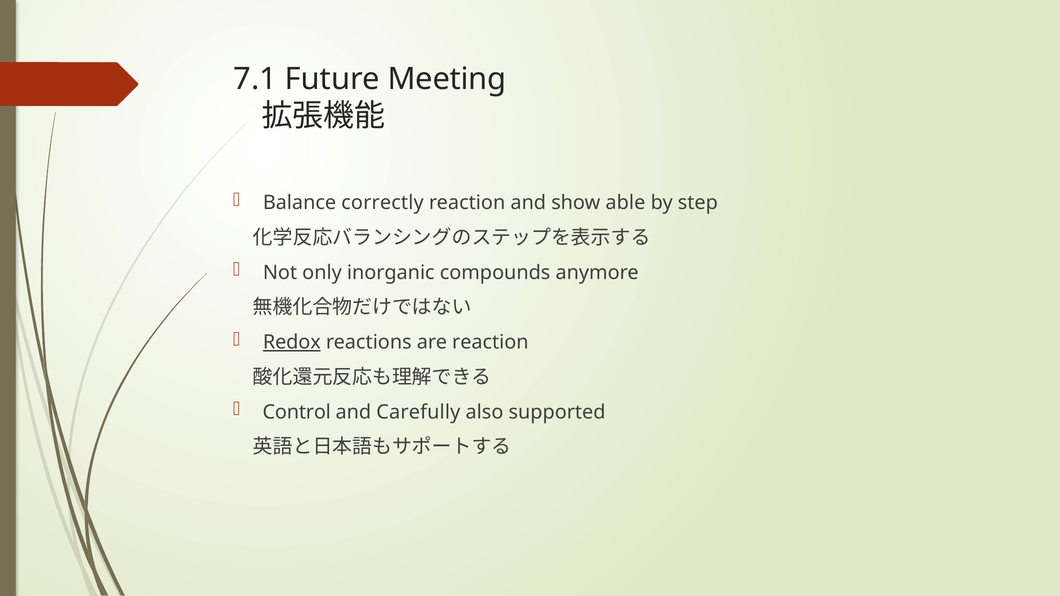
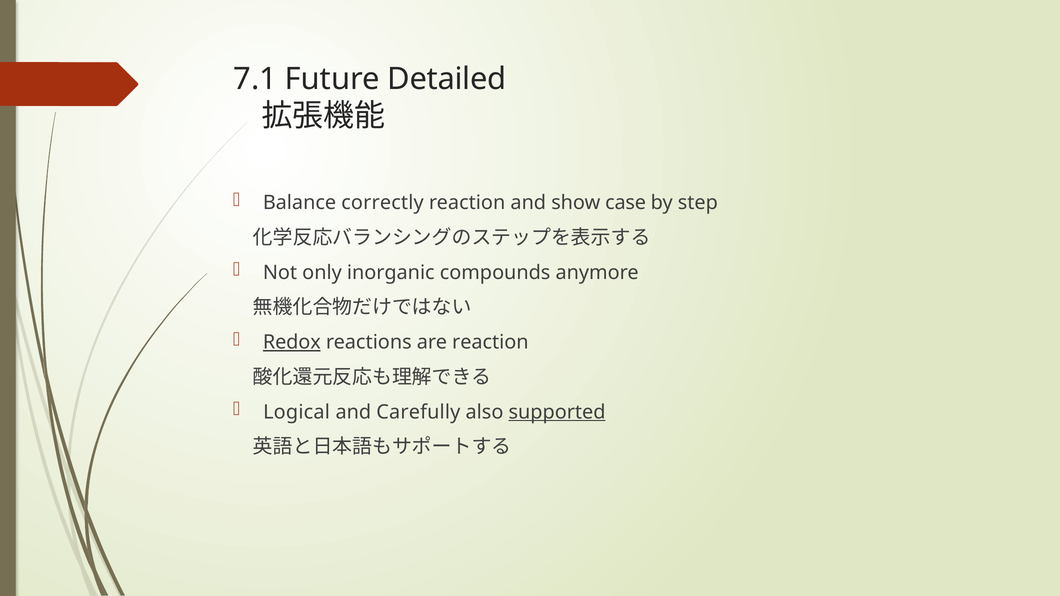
Meeting: Meeting -> Detailed (447, 79)
able: able -> case (626, 203)
Control: Control -> Logical (297, 412)
supported underline: none -> present (557, 412)
